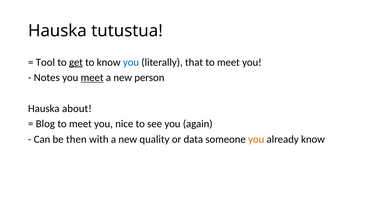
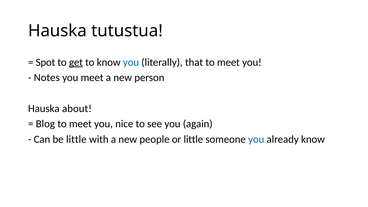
Tool: Tool -> Spot (45, 62)
meet underline: present -> none (92, 78)
be then: then -> little (76, 139)
quality: quality -> people (154, 139)
or data: data -> little (193, 139)
you colour: orange -> blue (256, 139)
